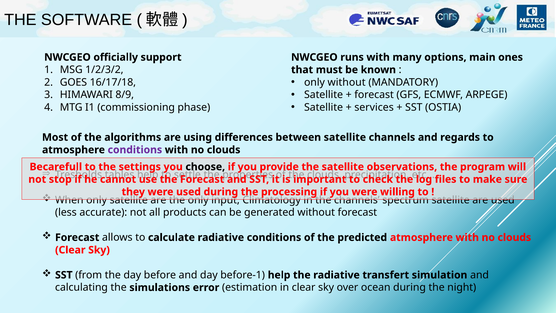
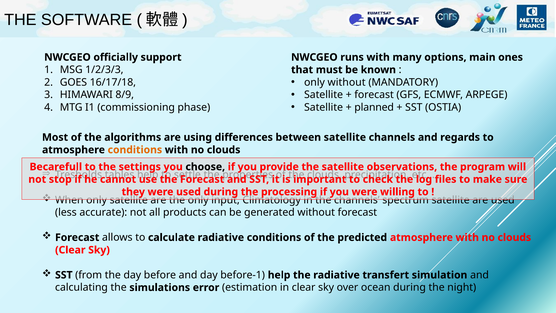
1/2/3/2: 1/2/3/2 -> 1/2/3/3 (104, 70)
services: services -> planned (374, 107)
conditions colour: purple -> orange (135, 150)
